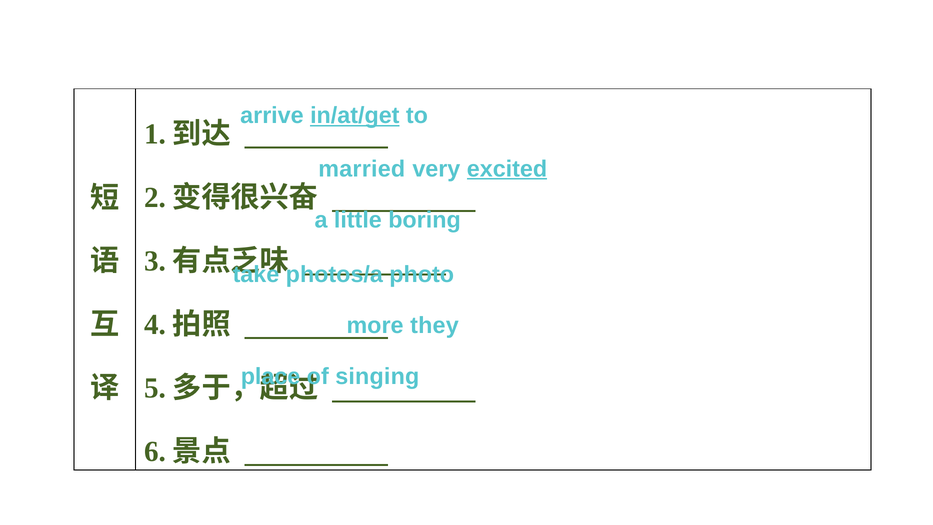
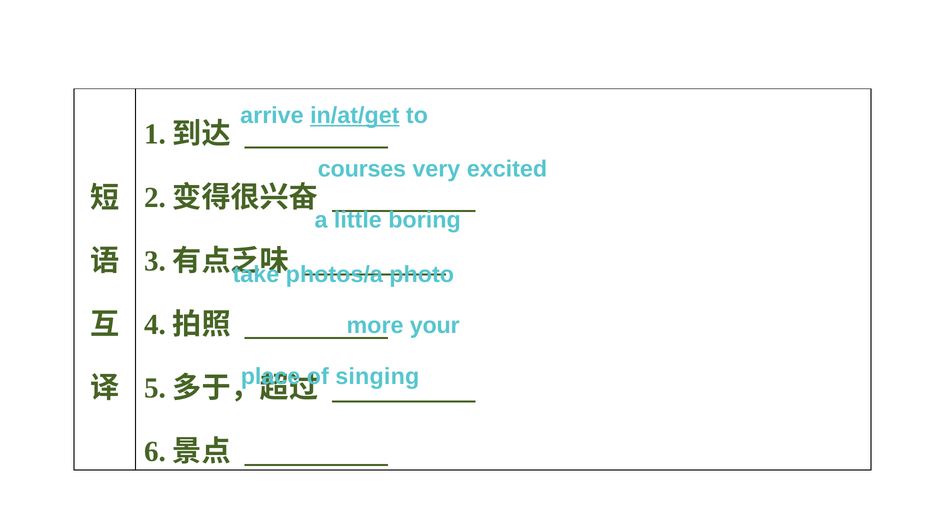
married: married -> courses (362, 169)
excited underline: present -> none (507, 169)
they: they -> your (435, 325)
